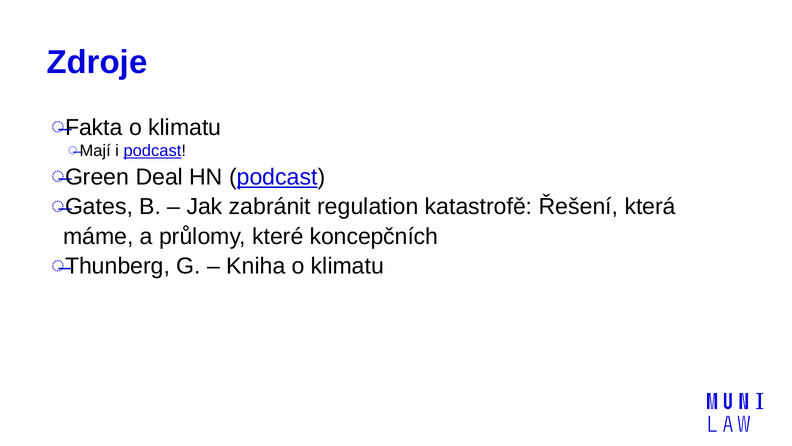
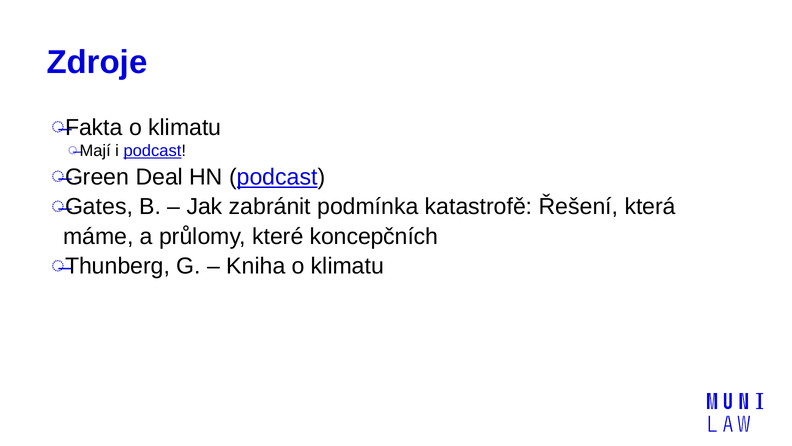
regulation: regulation -> podmínka (368, 207)
